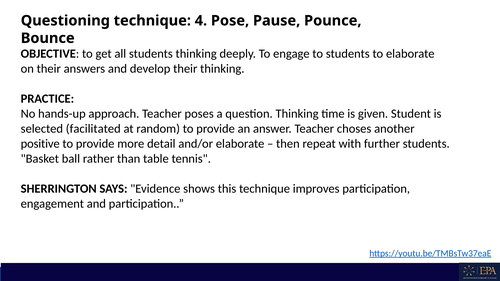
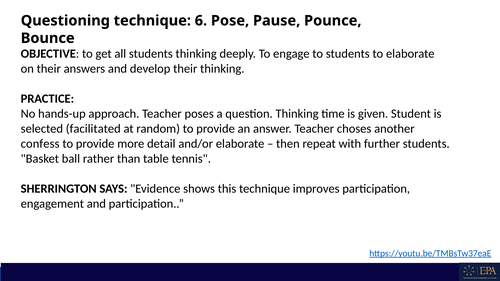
4: 4 -> 6 (201, 21)
positive: positive -> confess (40, 144)
